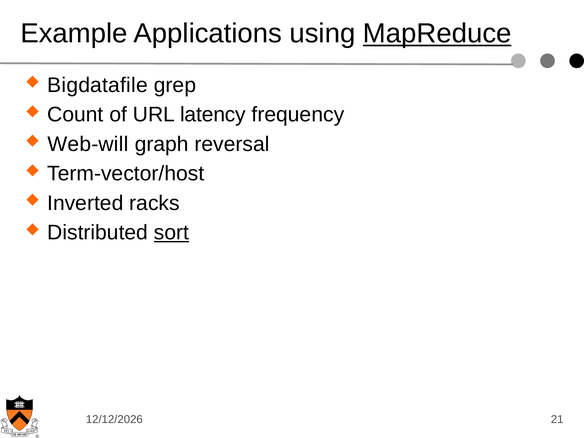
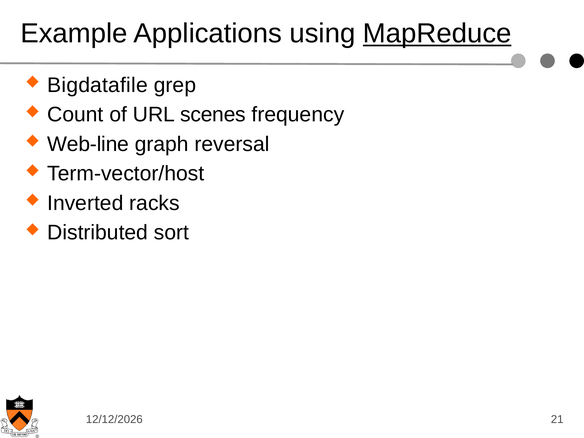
latency: latency -> scenes (213, 115)
Web-will: Web-will -> Web-line (88, 144)
sort underline: present -> none (171, 233)
